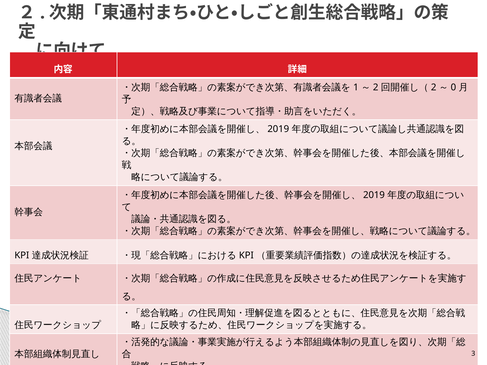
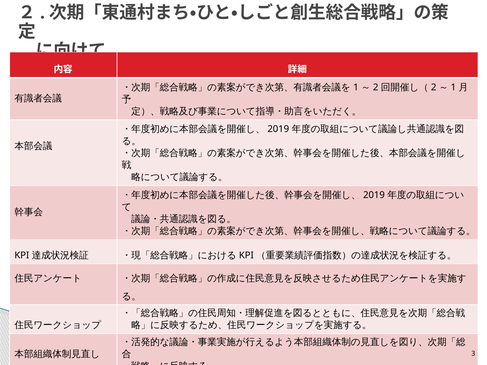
0: 0 -> 1 (453, 87)
